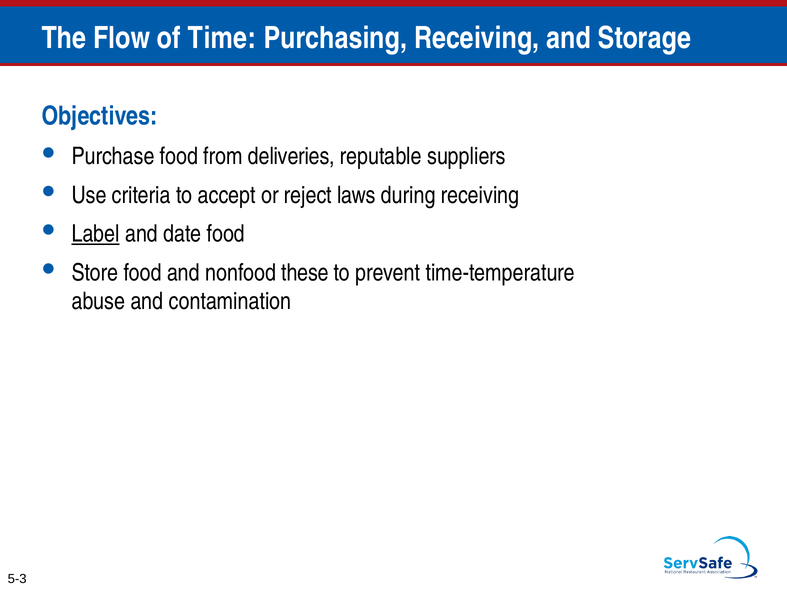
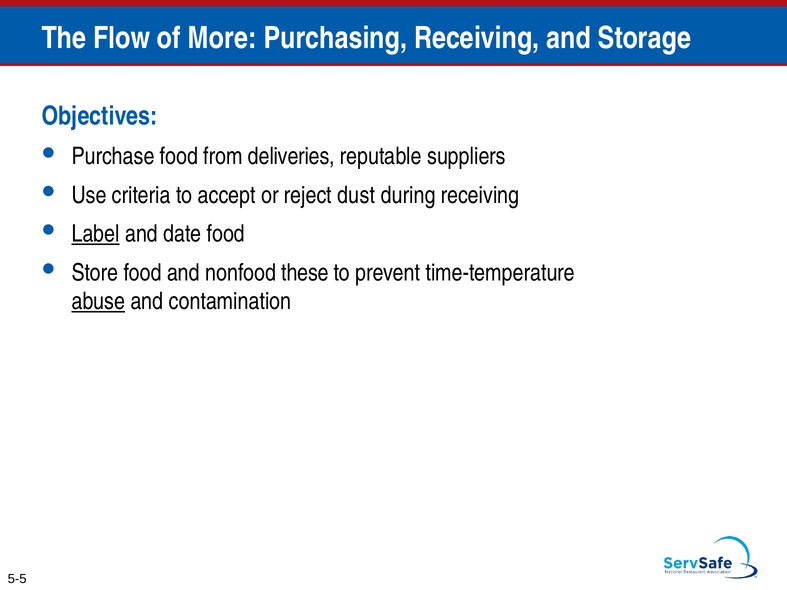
Time: Time -> More (222, 38)
laws: laws -> dust (356, 195)
abuse underline: none -> present (98, 302)
5-3: 5-3 -> 5-5 (17, 579)
